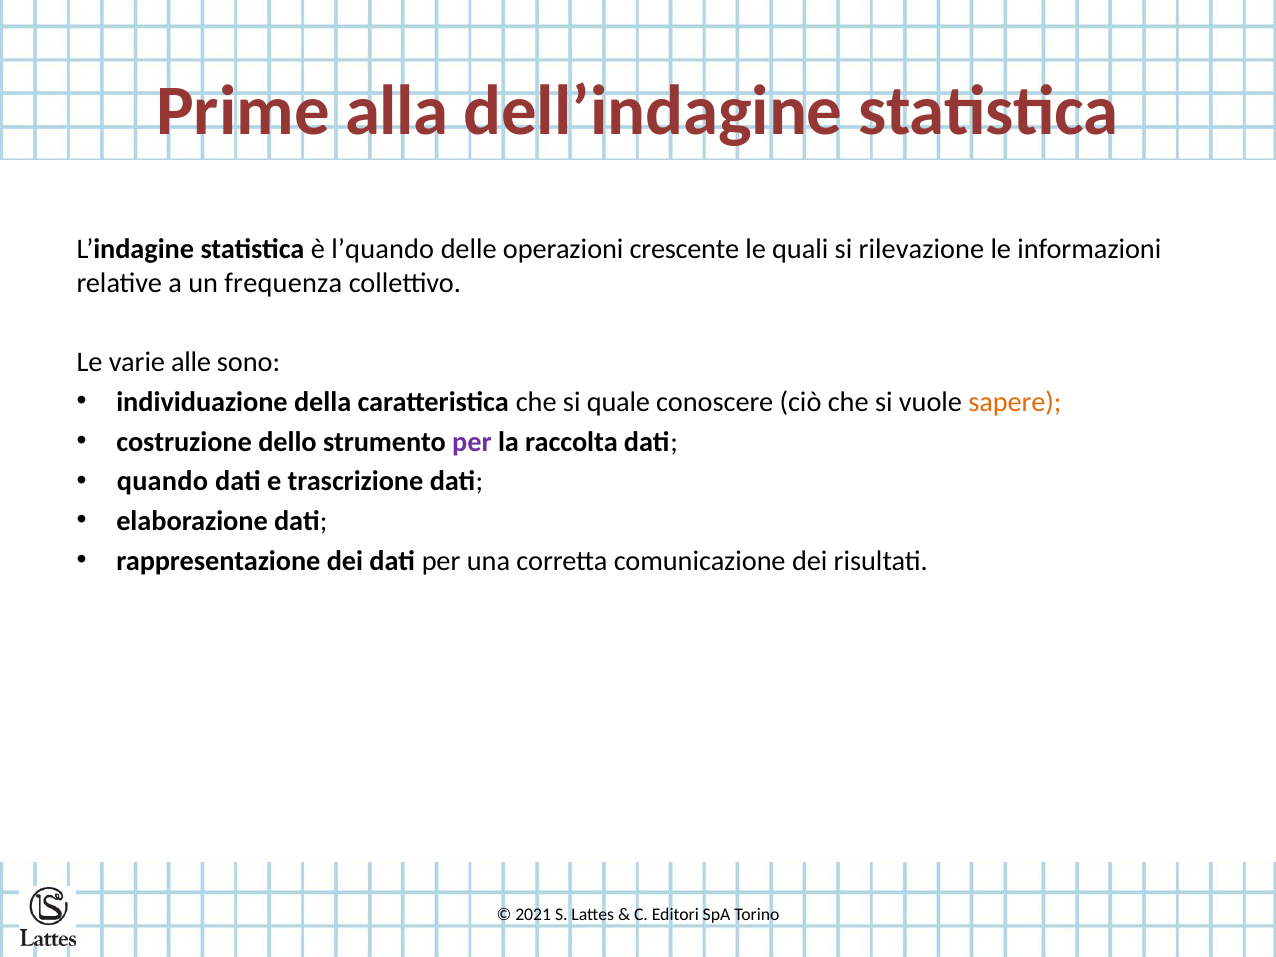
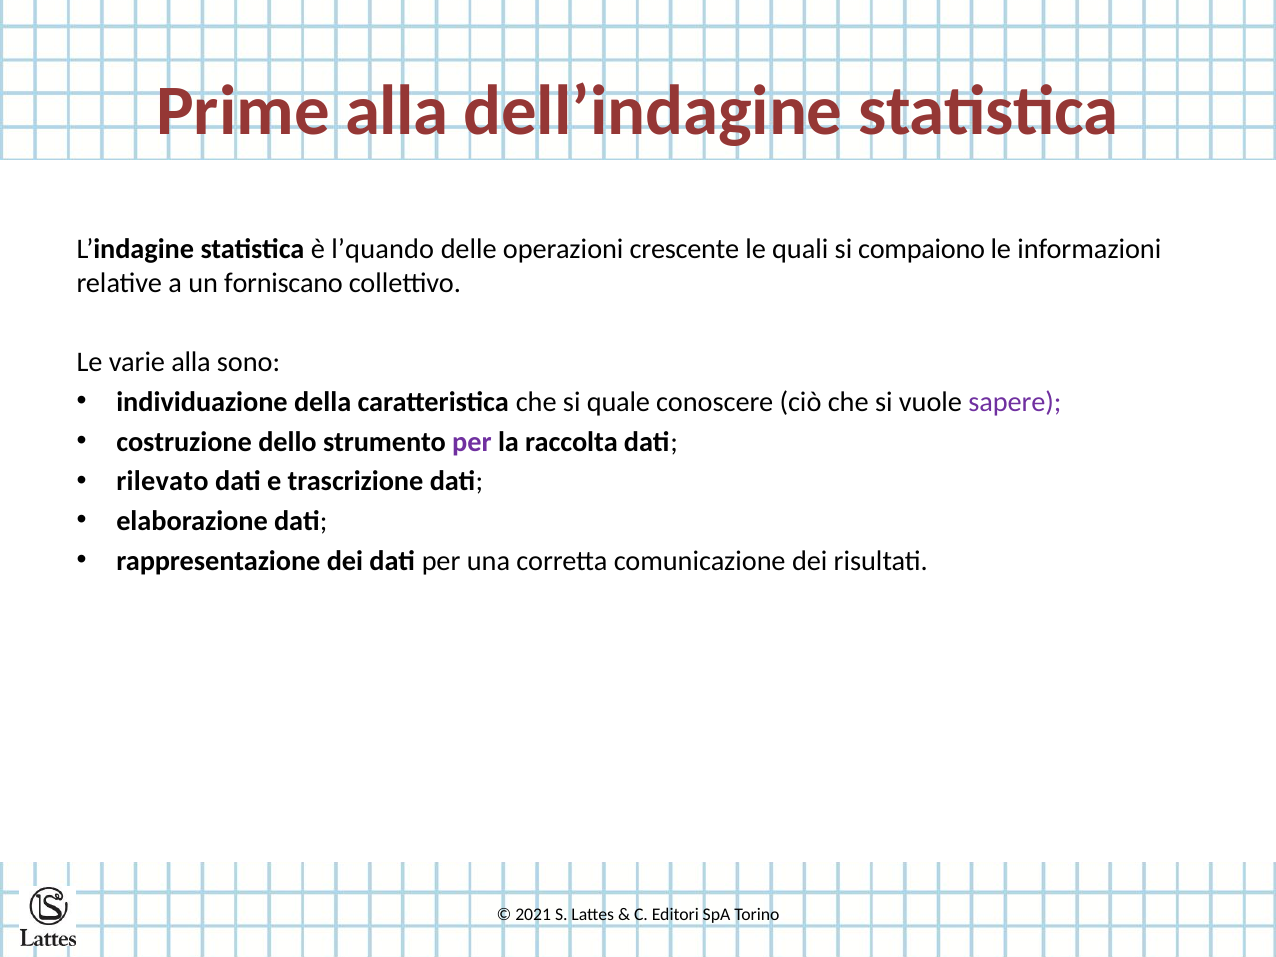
rilevazione: rilevazione -> compaiono (922, 249)
frequenza: frequenza -> forniscano (284, 283)
varie alle: alle -> alla (191, 362)
sapere colour: orange -> purple (1015, 402)
quando: quando -> rilevato (163, 481)
